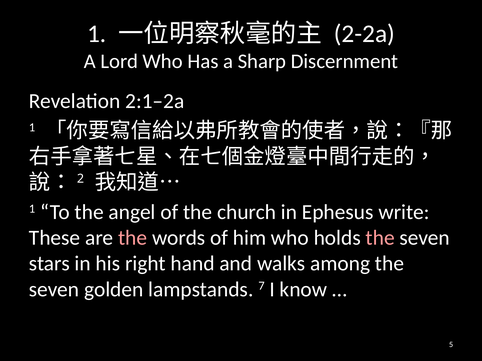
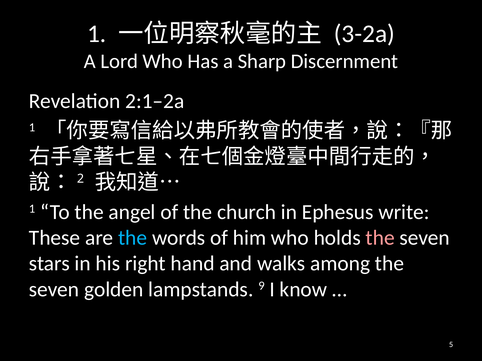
2-2a: 2-2a -> 3-2a (364, 34)
the colour: pink -> light blue (133, 238)
7: 7 -> 9 (261, 286)
